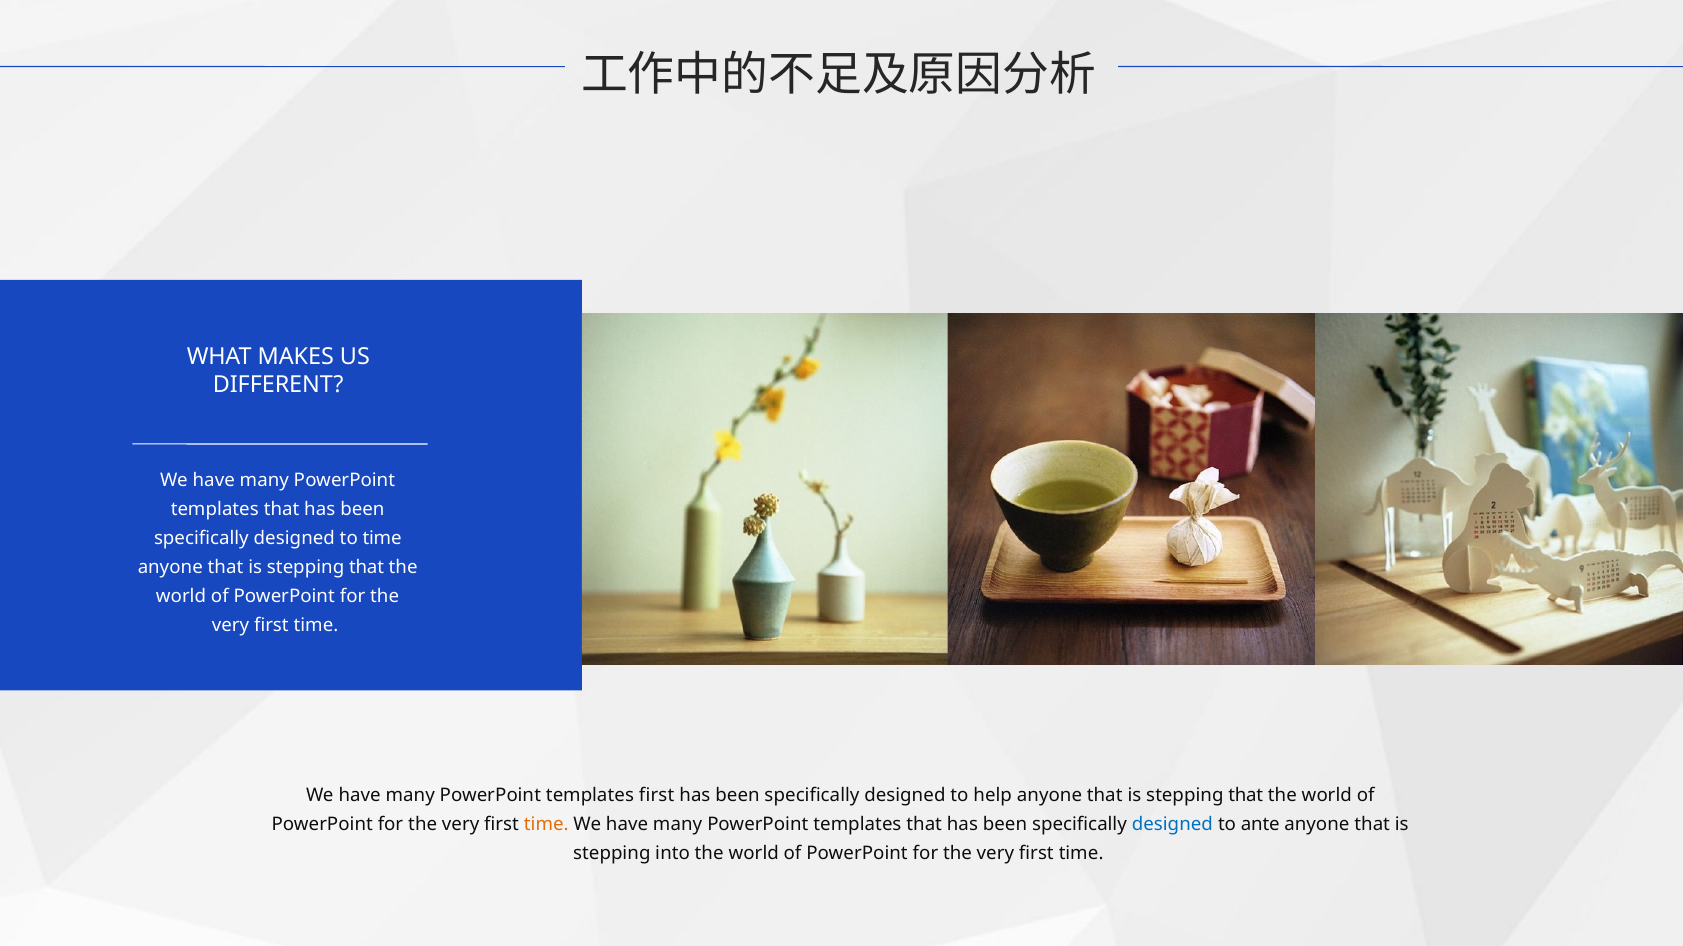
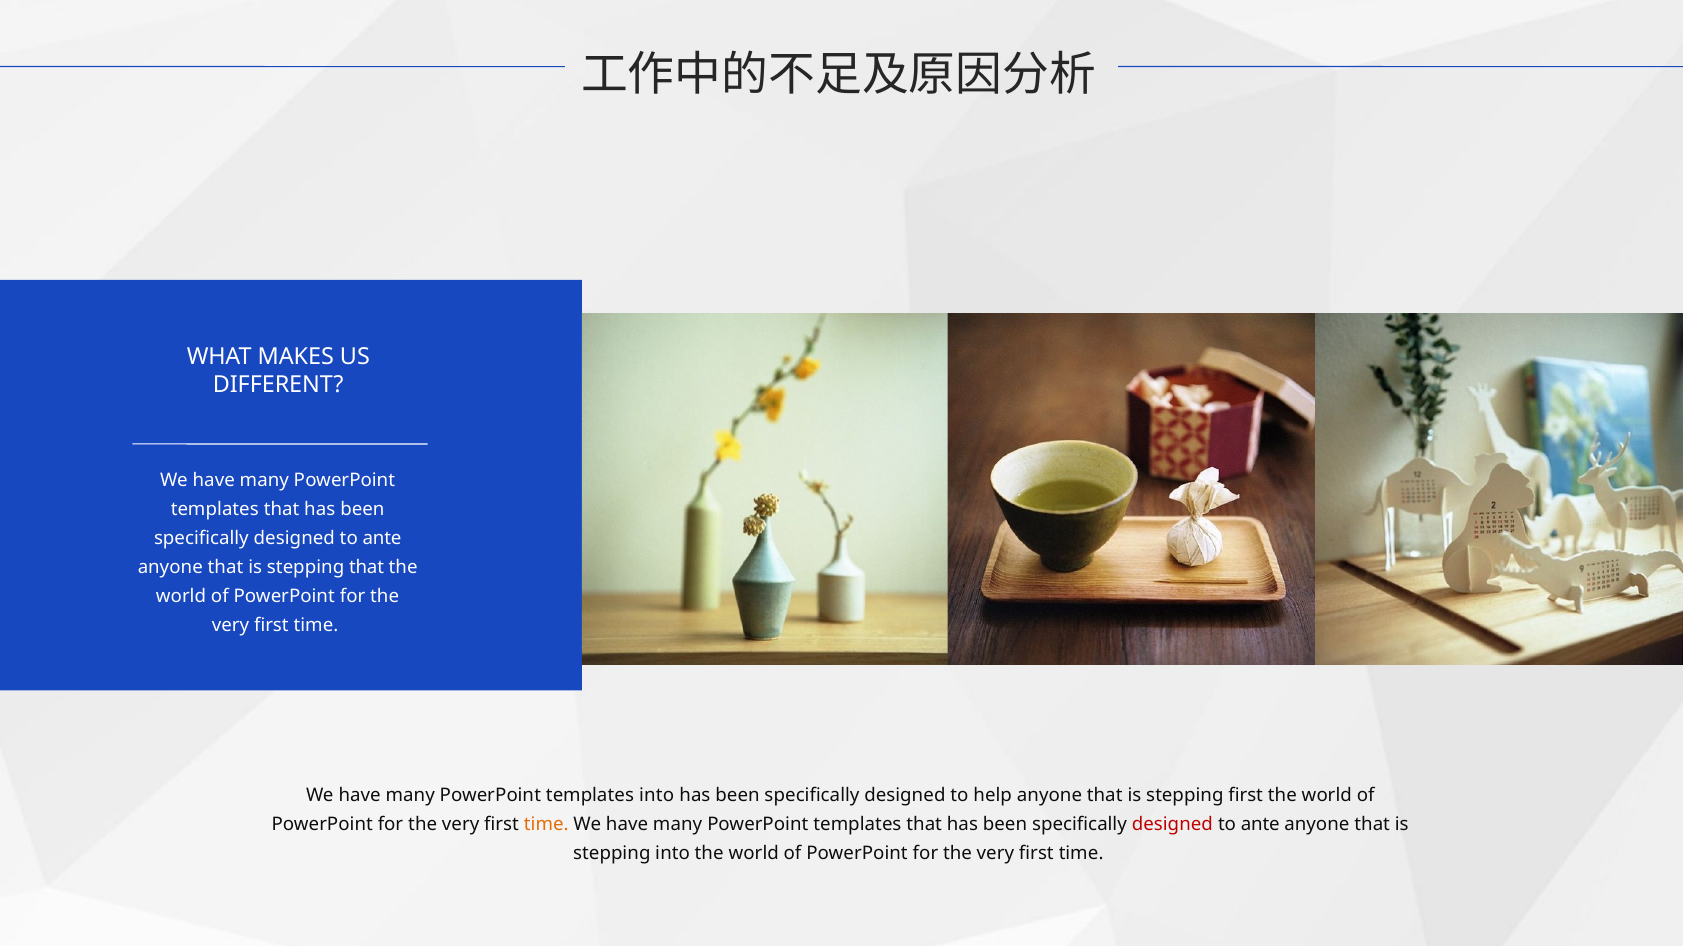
time: time -> ante (382, 538)
templates first: first -> into (657, 796)
that: that -> first (1246, 796)
designed colour: blue -> red (1172, 825)
